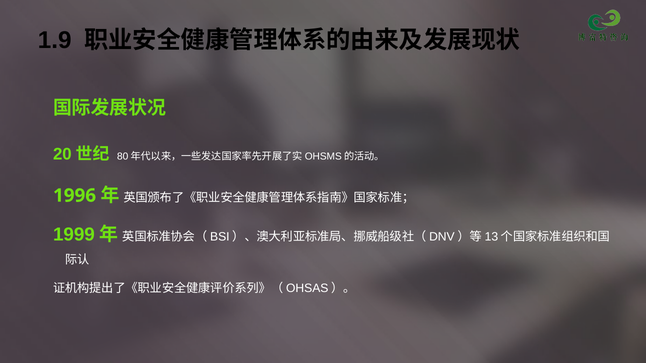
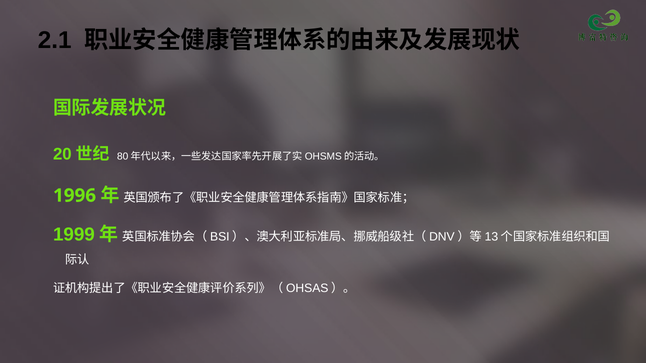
1.9: 1.9 -> 2.1 (55, 41)
